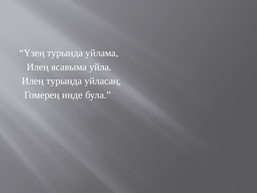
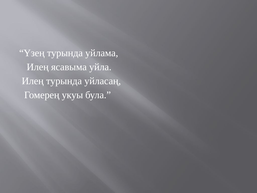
инде: инде -> укуы (72, 95)
